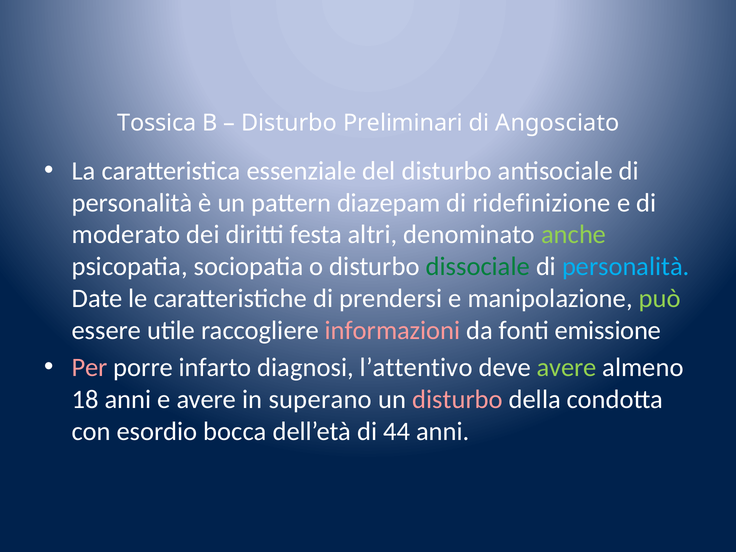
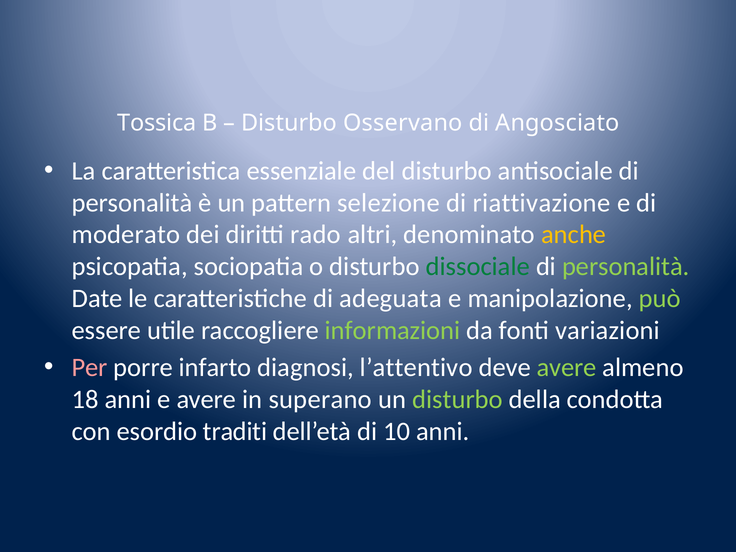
Preliminari: Preliminari -> Osservano (403, 123)
diazepam: diazepam -> selezione (389, 203)
ridefinizione: ridefinizione -> riattivazione (542, 203)
festa: festa -> rado (316, 235)
anche colour: light green -> yellow (574, 235)
personalità colour: light blue -> light green (626, 267)
prendersi: prendersi -> adeguata (391, 298)
informazioni colour: pink -> light green (393, 330)
emissione: emissione -> variazioni (608, 330)
disturbo colour: pink -> light green (458, 399)
bocca: bocca -> traditi (235, 431)
44: 44 -> 10 (397, 431)
